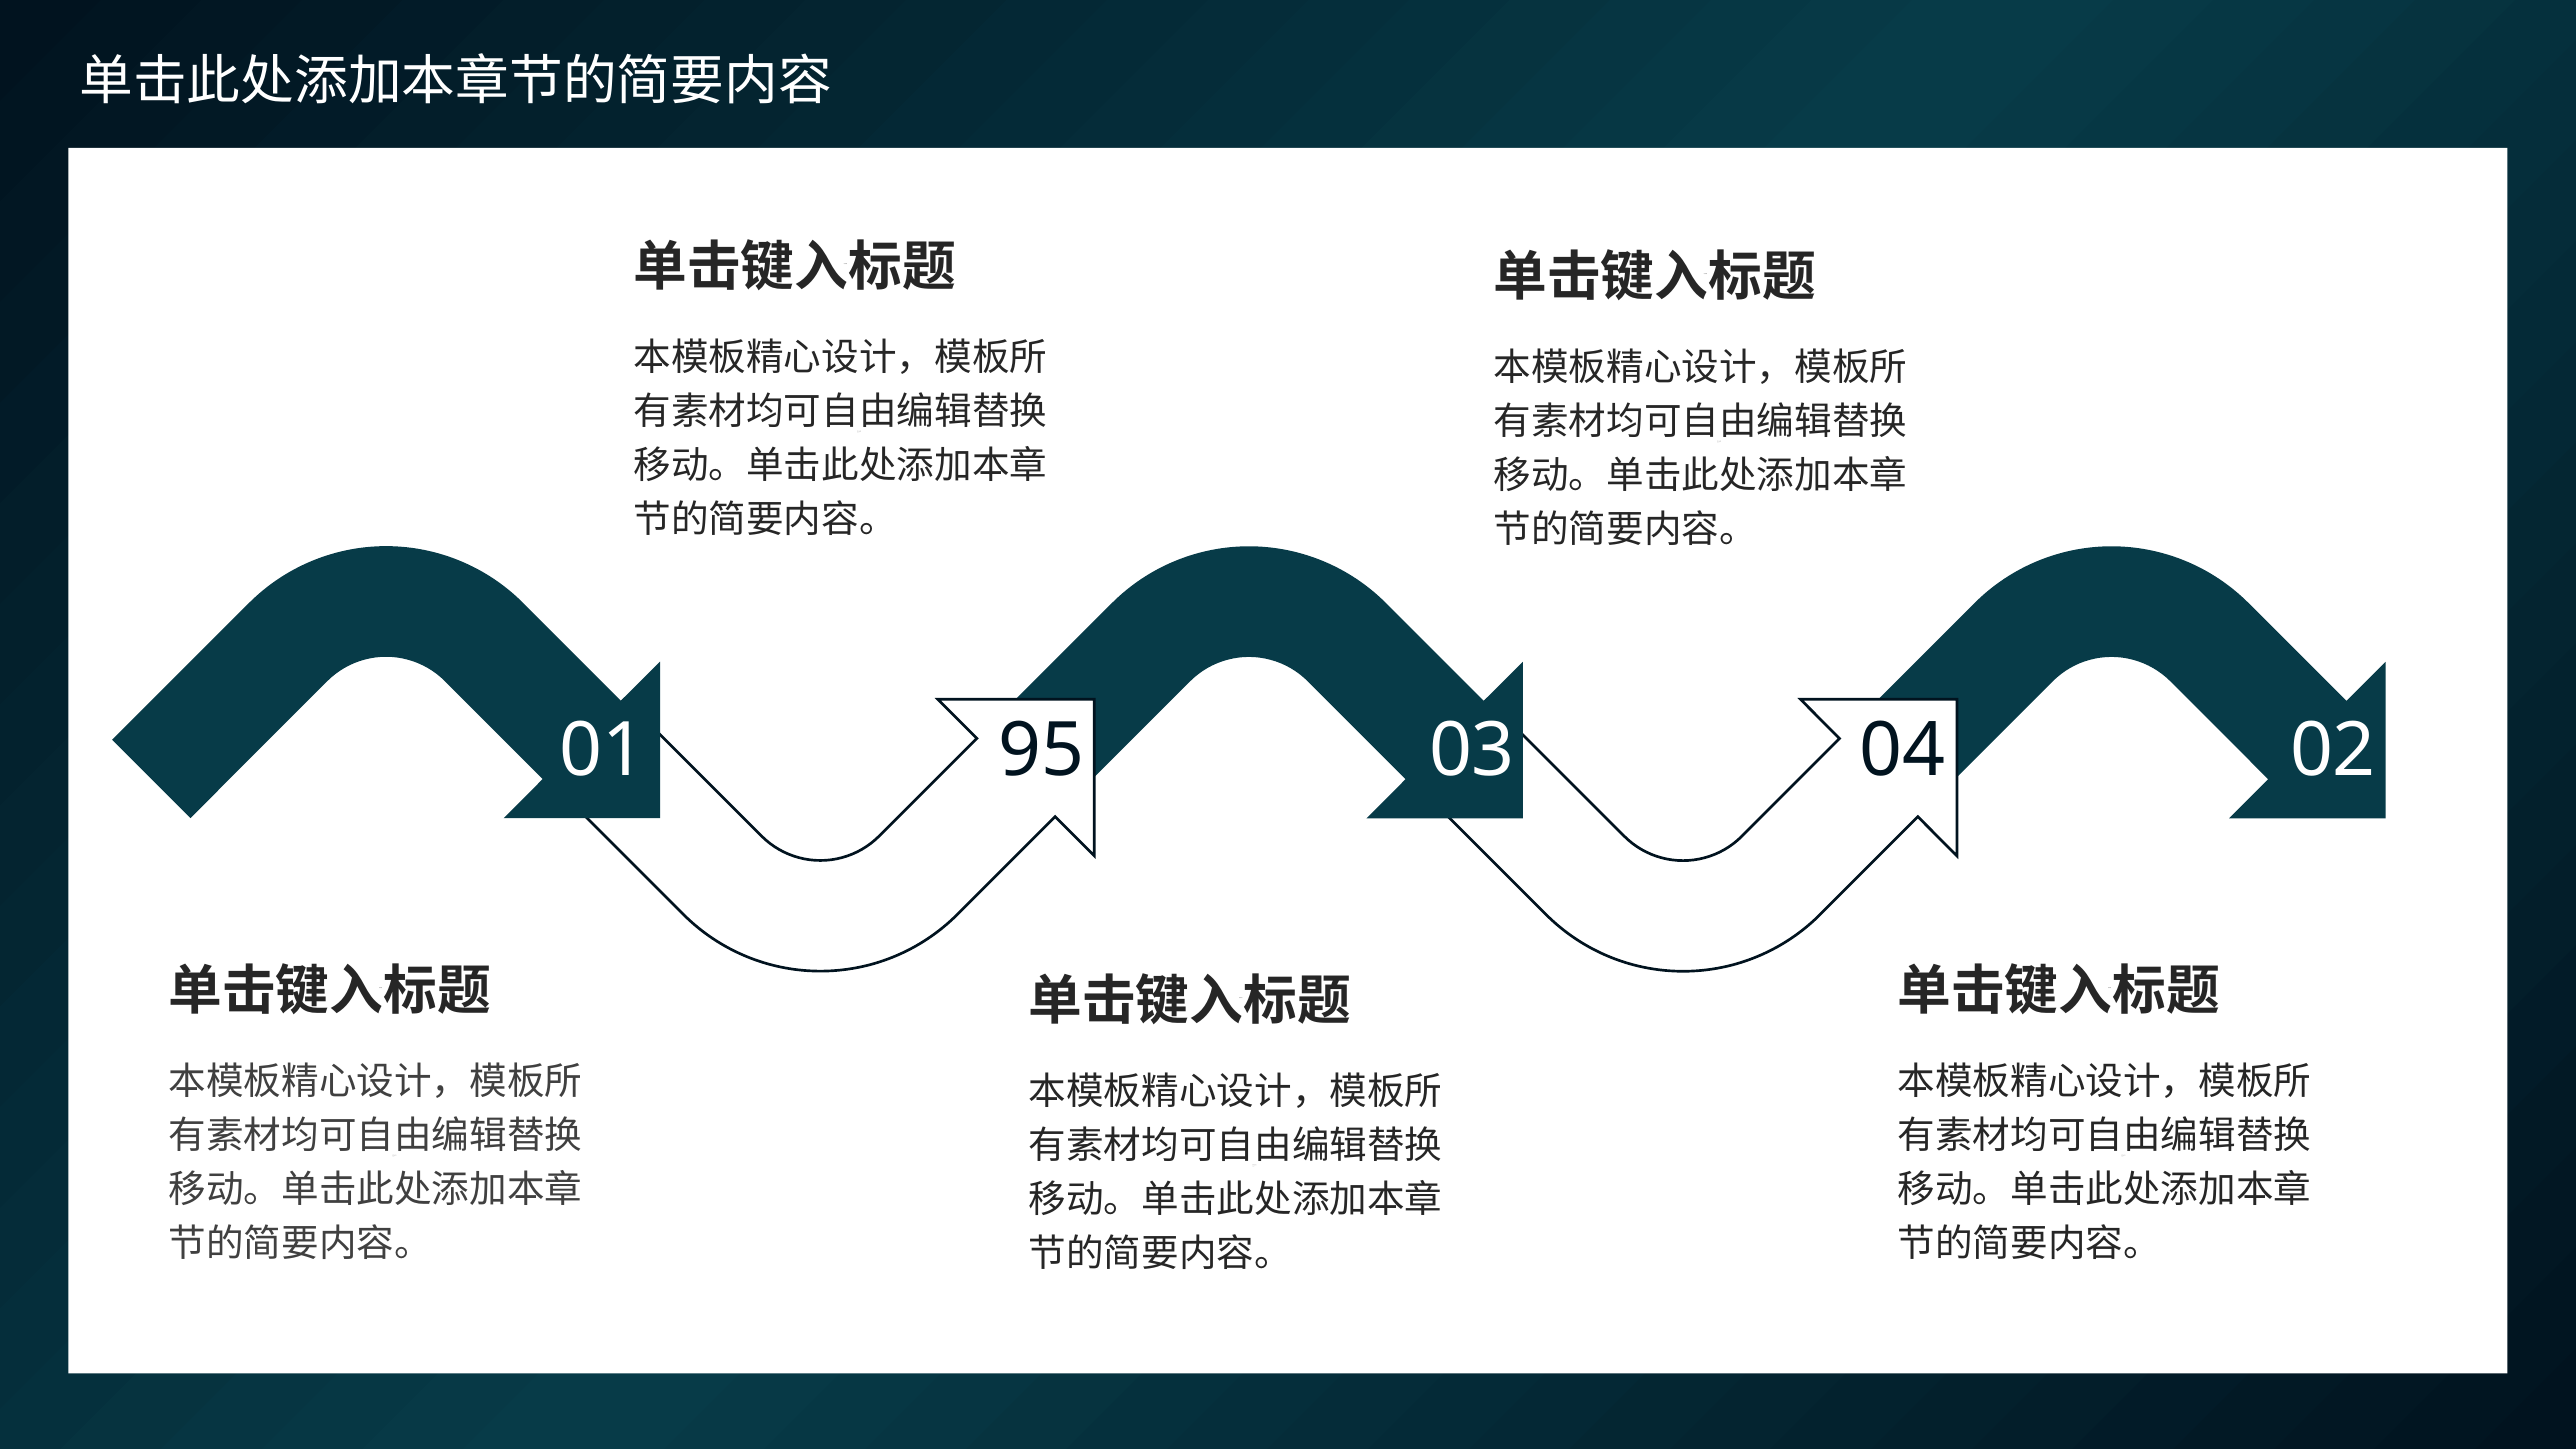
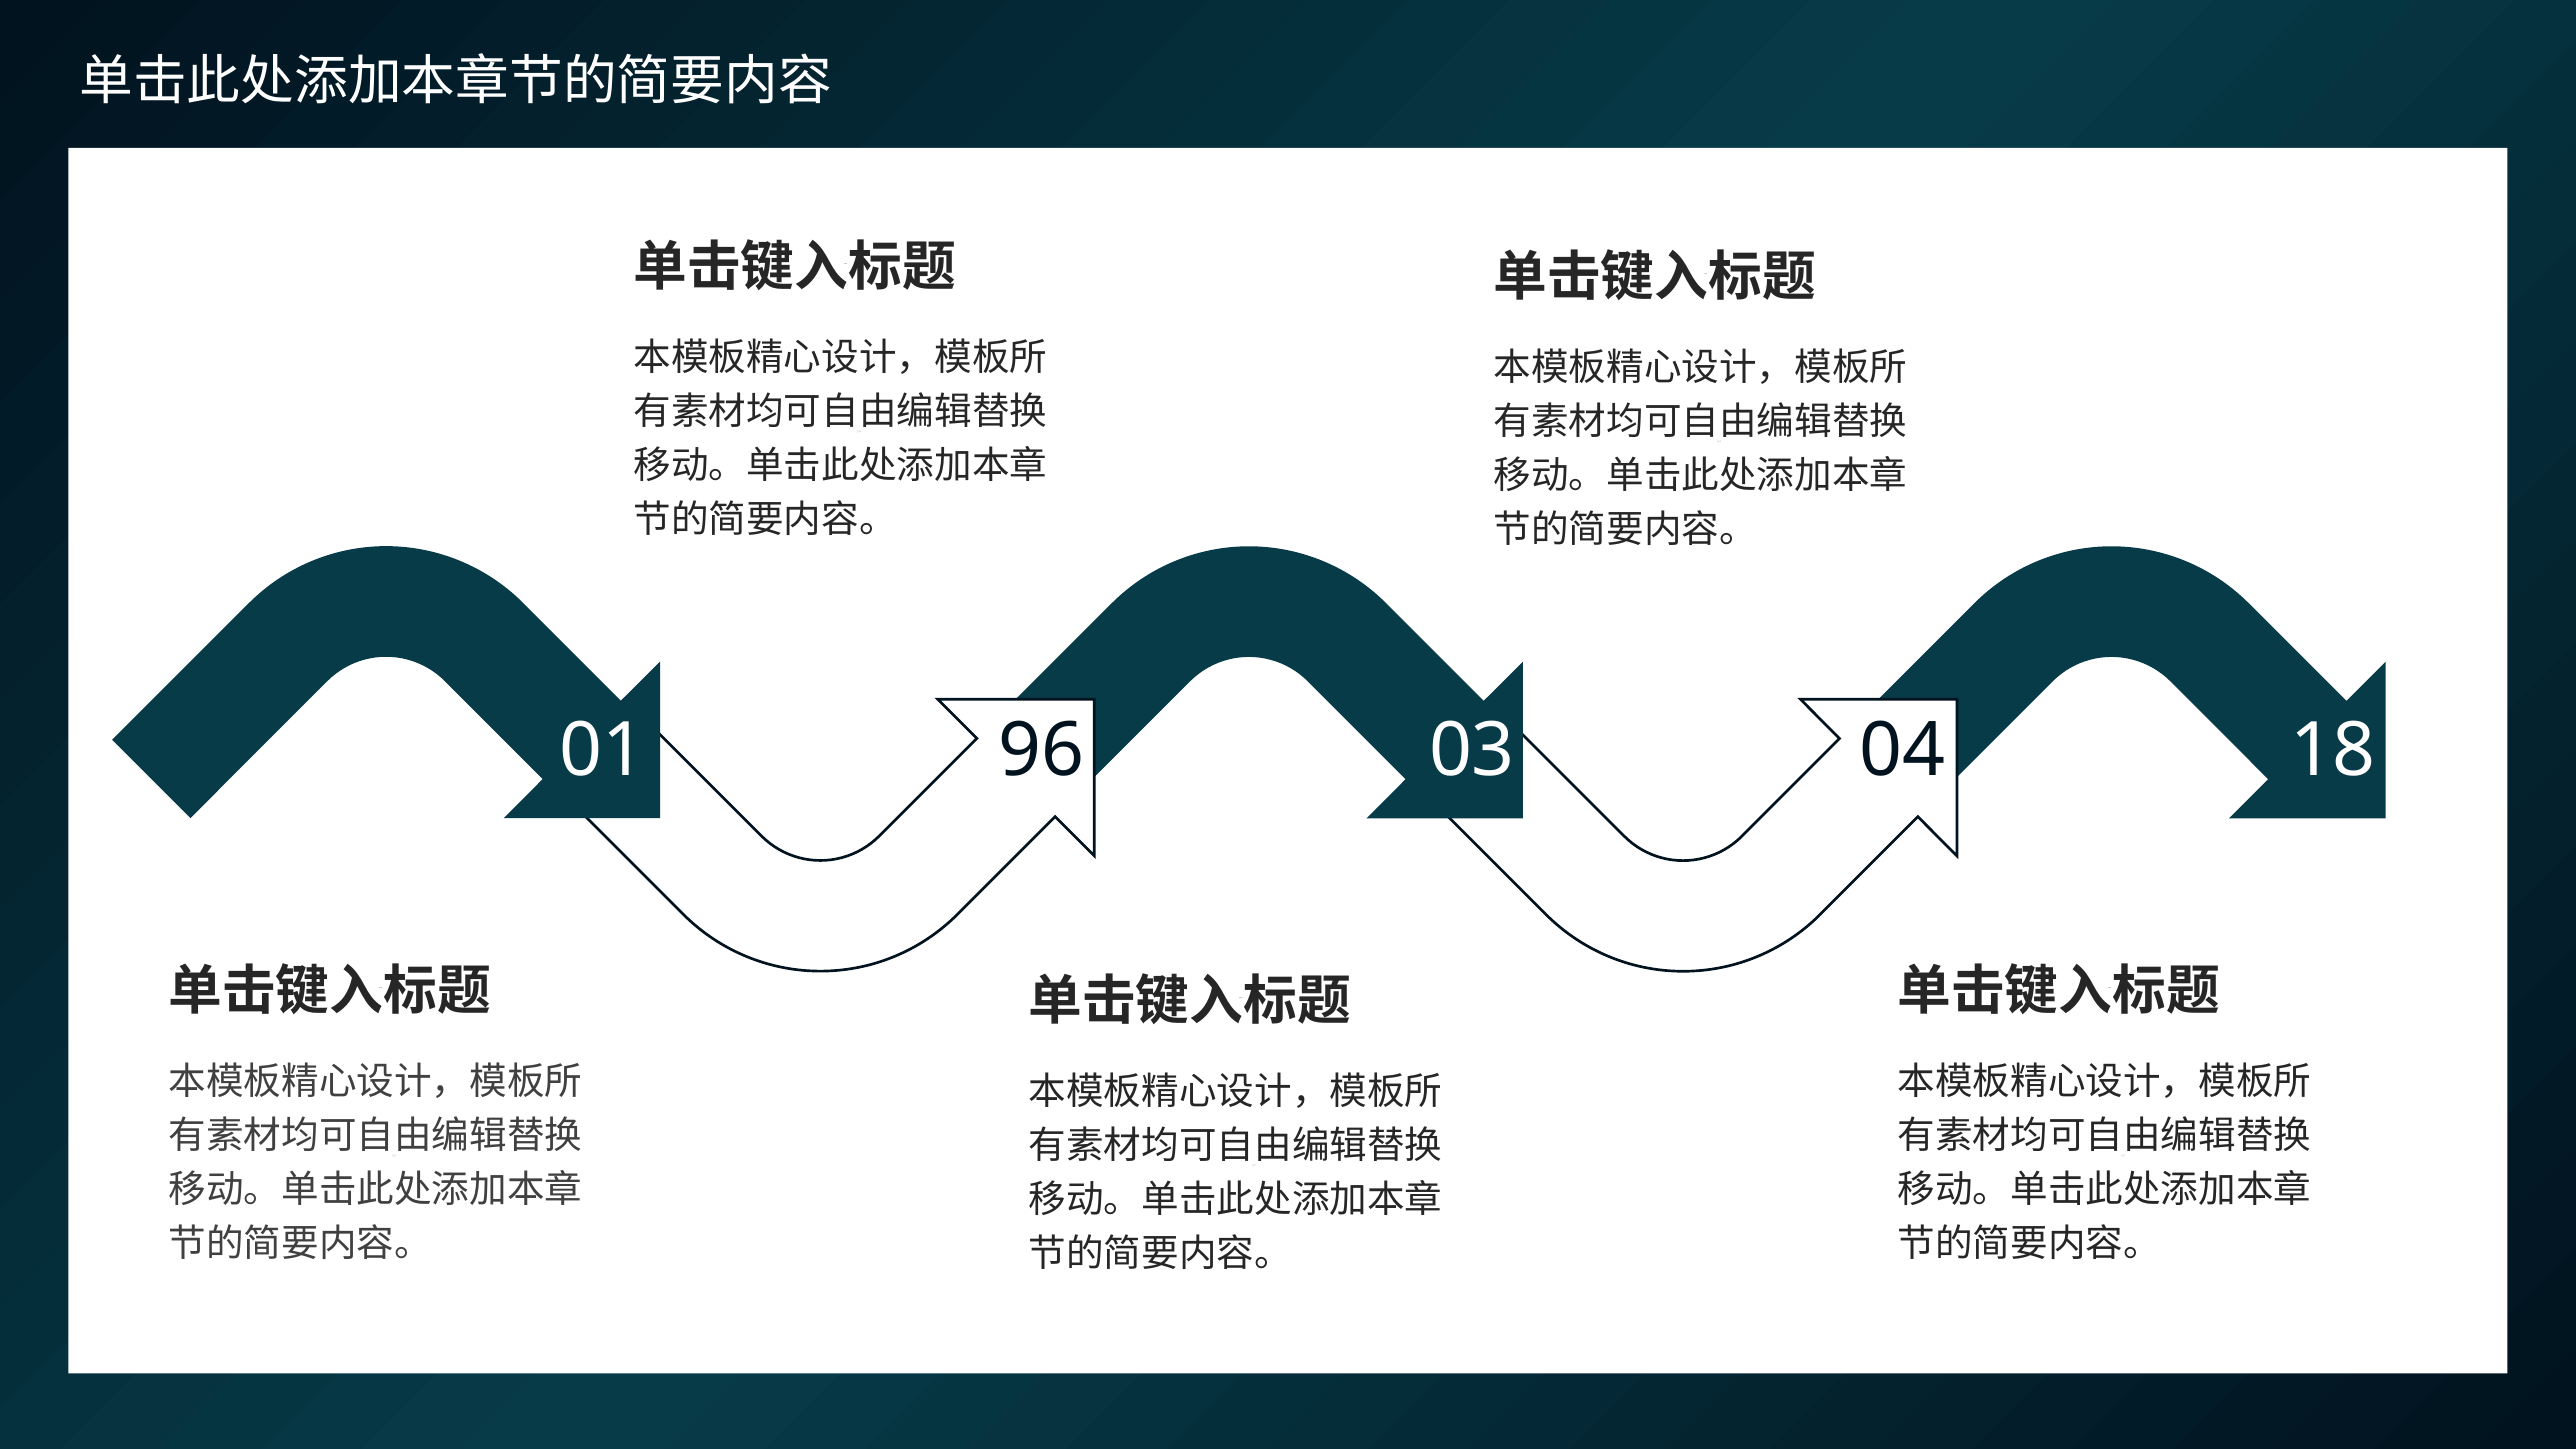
95: 95 -> 96 (1042, 750)
02: 02 -> 18 (2333, 750)
